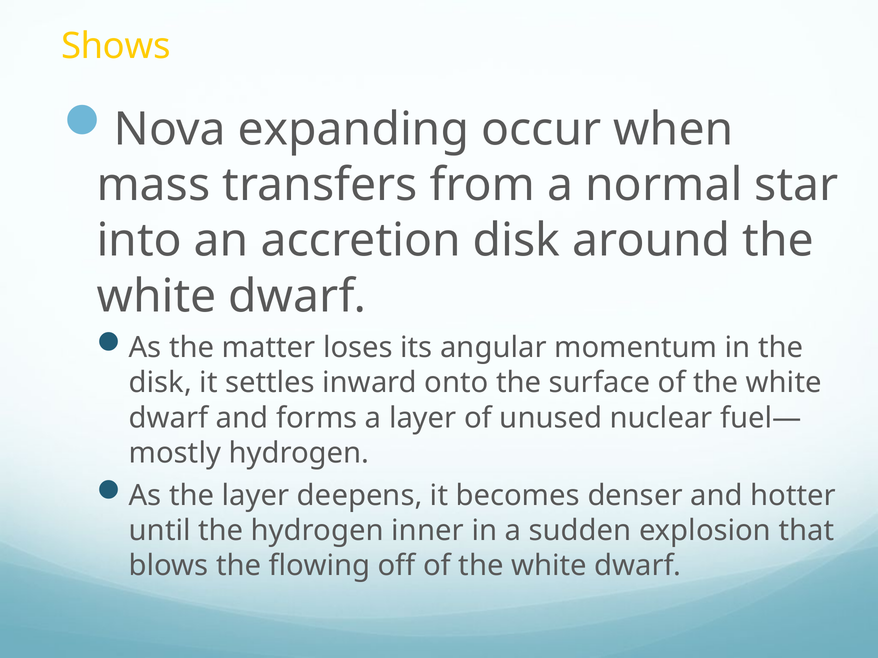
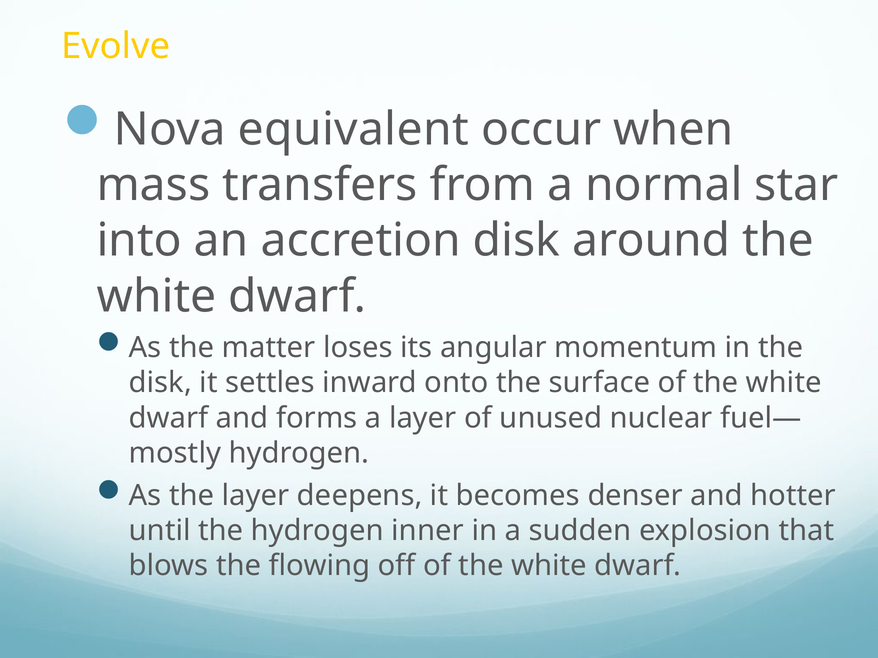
Shows: Shows -> Evolve (116, 46)
expanding: expanding -> equivalent (353, 130)
